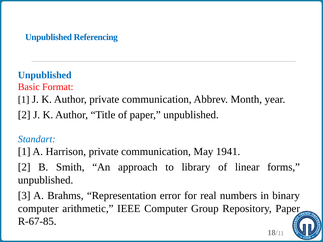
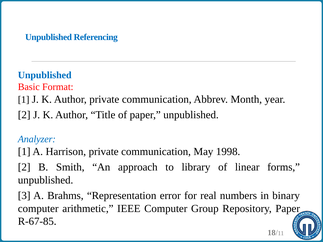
Standart: Standart -> Analyzer (37, 139)
1941: 1941 -> 1998 (228, 152)
